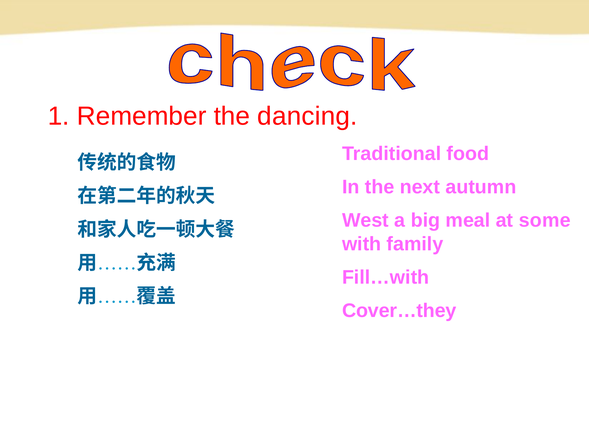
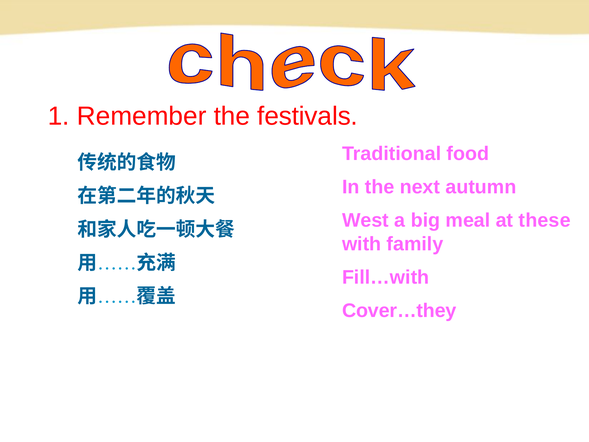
dancing: dancing -> festivals (308, 116)
some: some -> these (545, 220)
